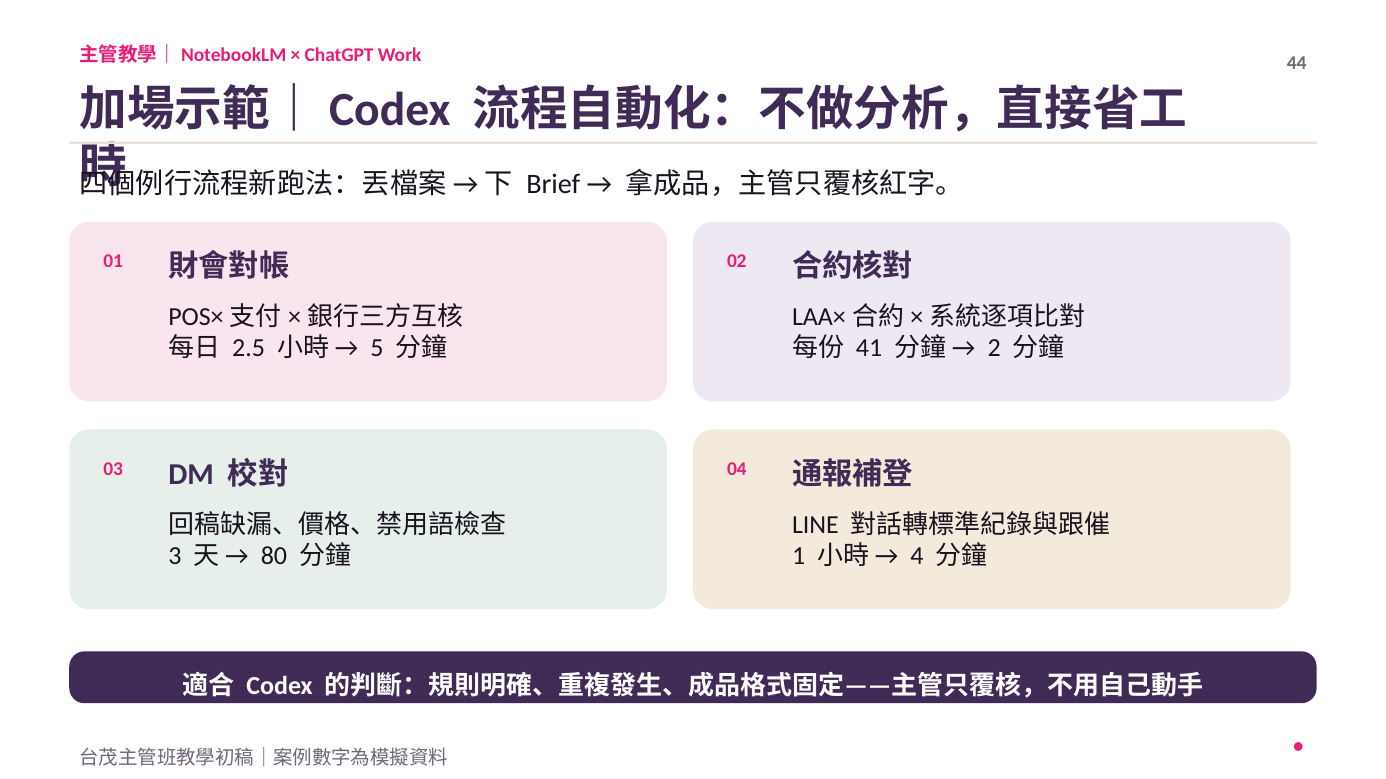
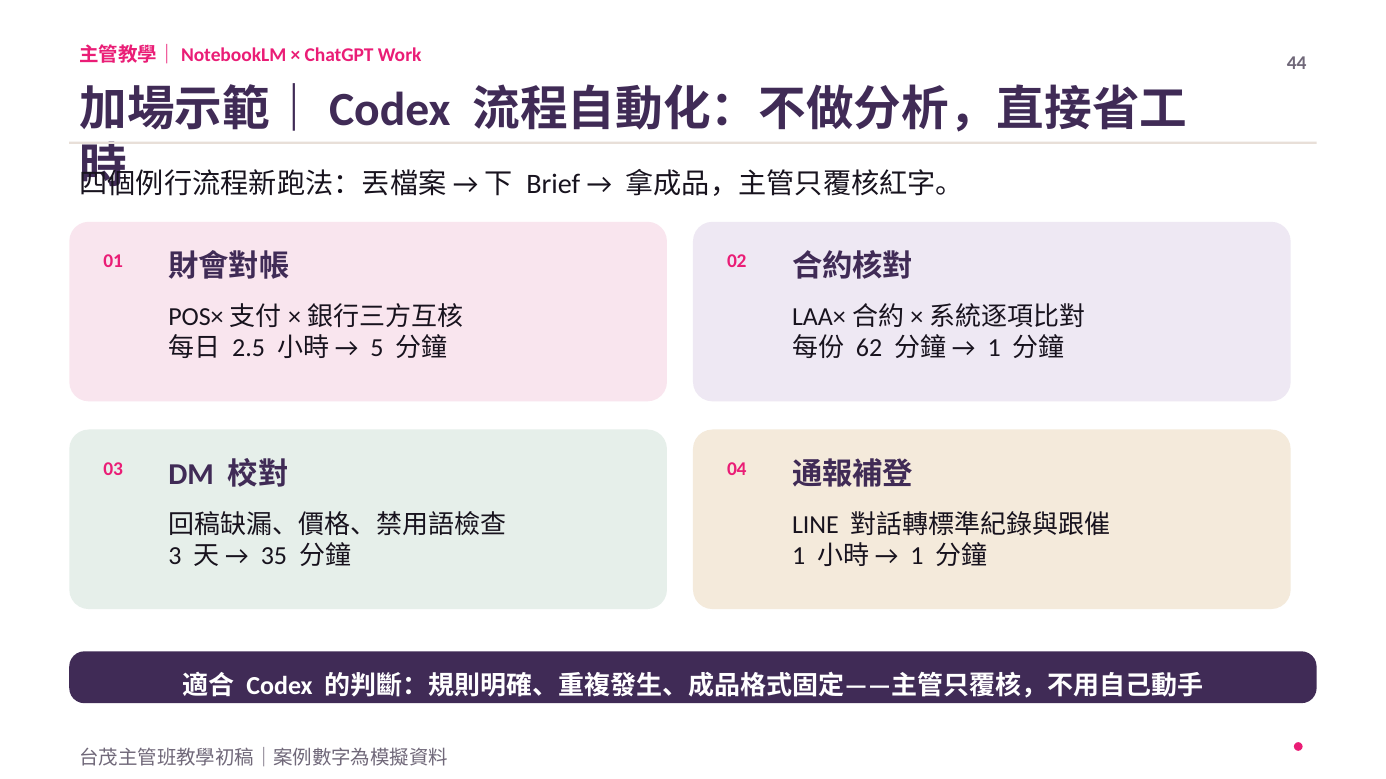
41: 41 -> 62 (869, 348)
2: 2 -> 1 (994, 348)
80: 80 -> 35 (274, 556)
4: 4 -> 1 (917, 556)
